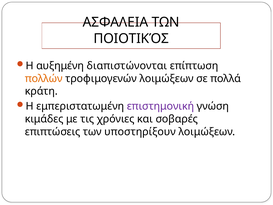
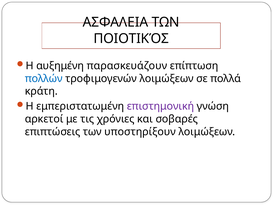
διαπιστώνονται: διαπιστώνονται -> παρασκευάζουν (127, 66)
πολλών colour: orange -> blue (44, 78)
κιμάδες: κιμάδες -> αρκετοί (44, 119)
